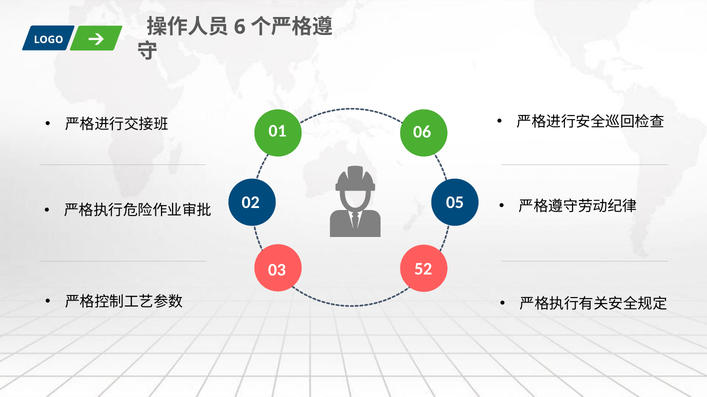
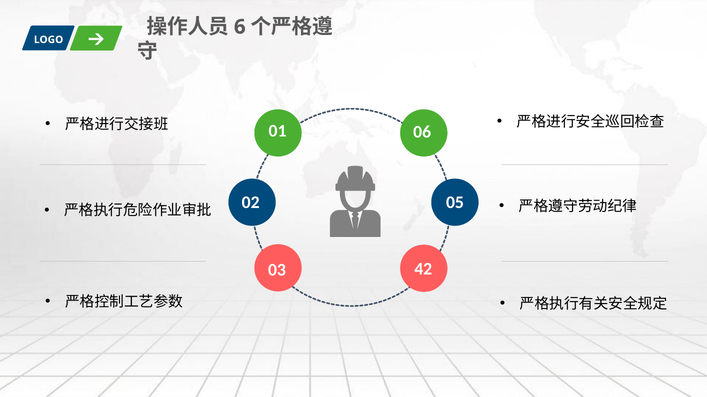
52: 52 -> 42 (423, 269)
